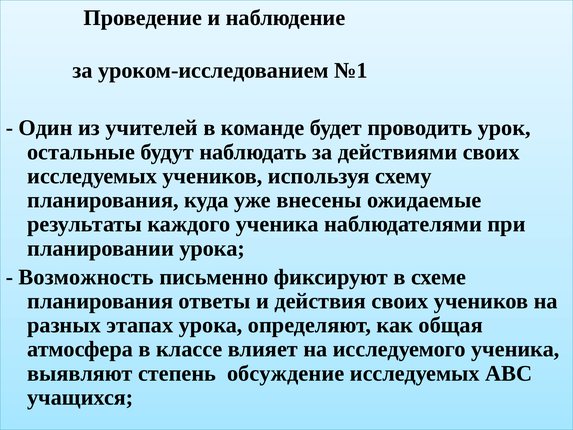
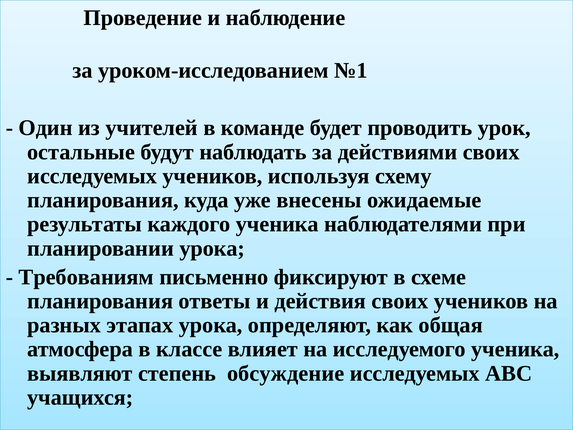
Возможность: Возможность -> Требованиям (86, 277)
